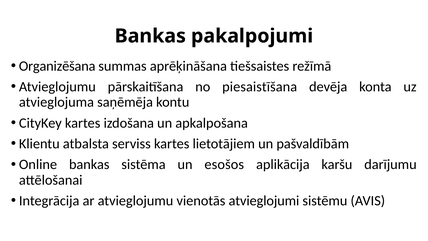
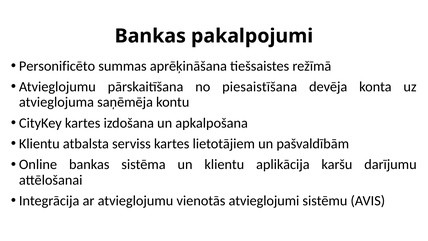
Organizēšana: Organizēšana -> Personificēto (57, 66)
un esošos: esošos -> klientu (224, 164)
